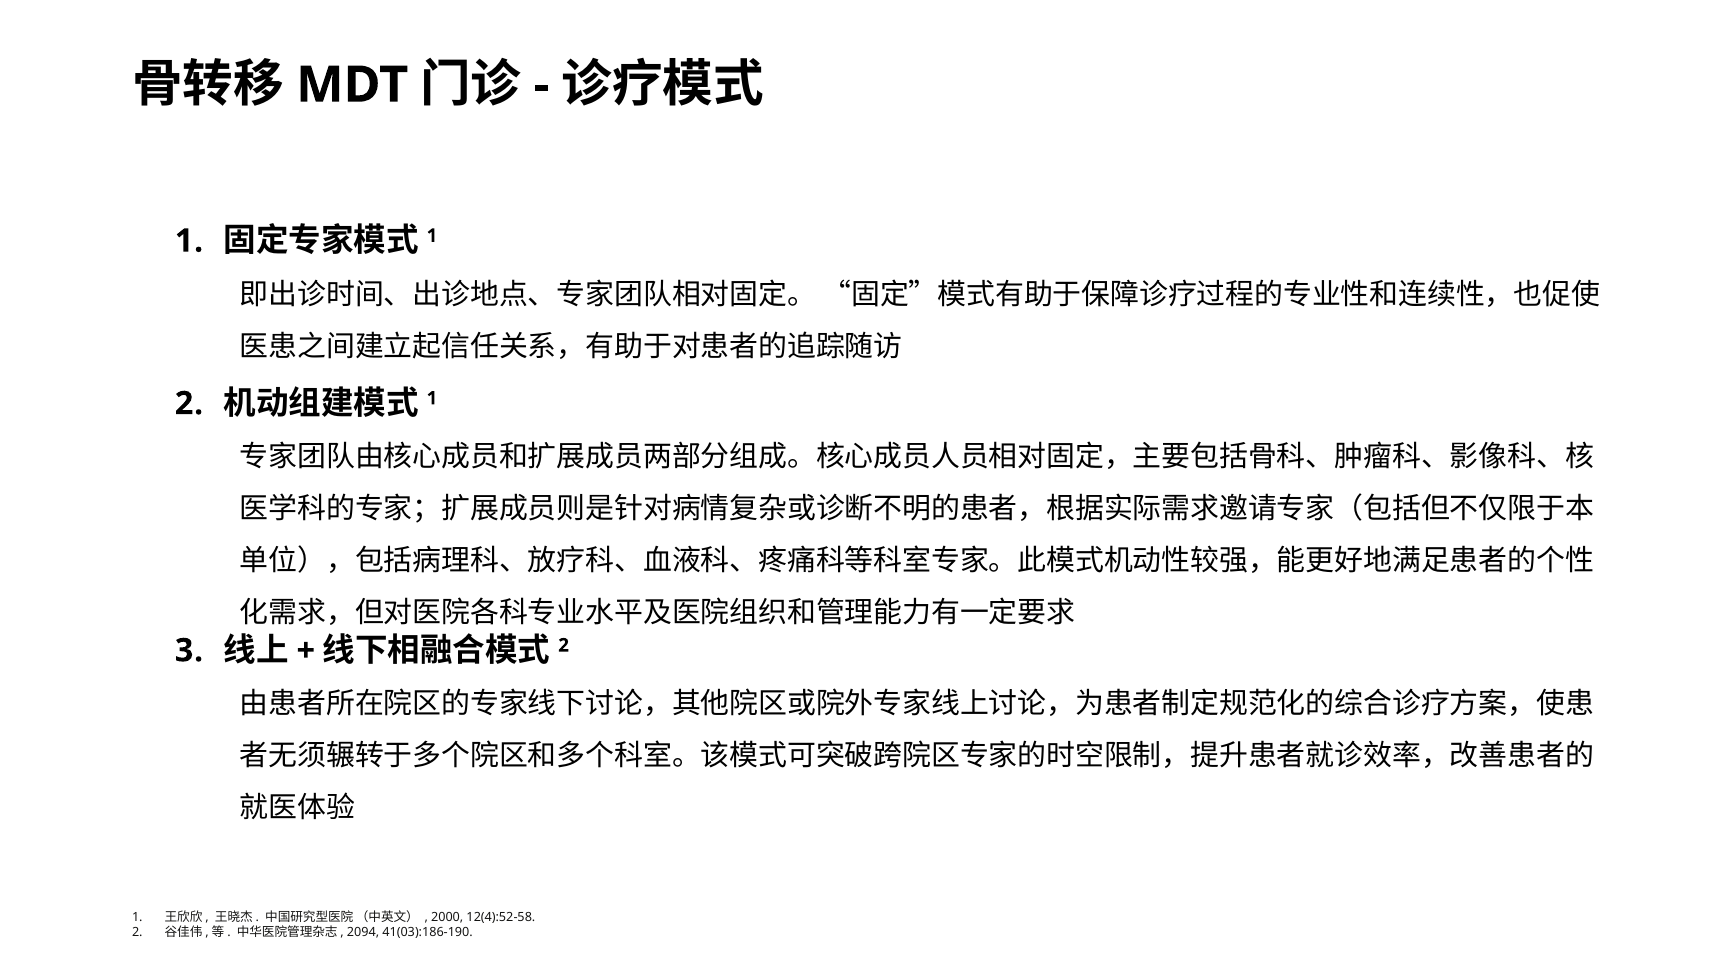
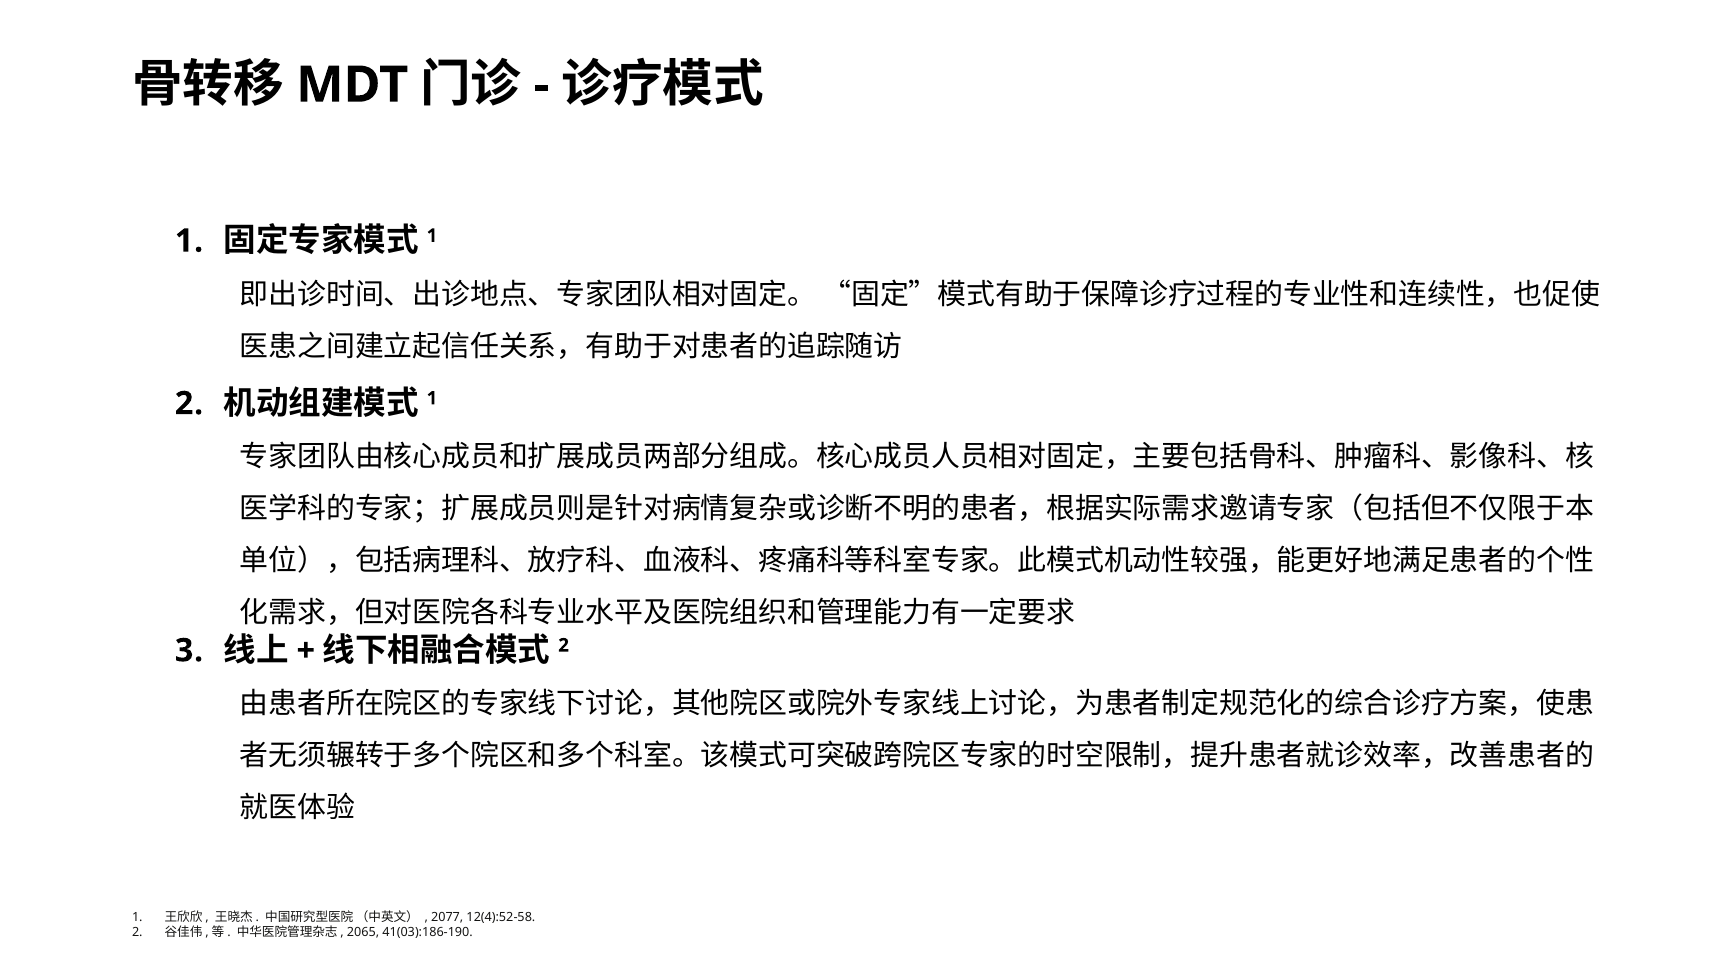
2000: 2000 -> 2077 (447, 917)
2094: 2094 -> 2065 (363, 932)
